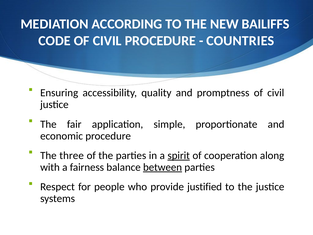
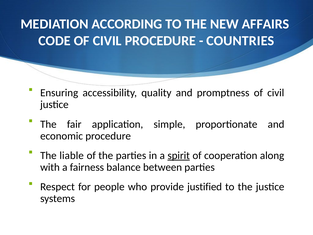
BAILIFFS: BAILIFFS -> AFFAIRS (266, 24)
three: three -> liable (72, 155)
between underline: present -> none (163, 167)
